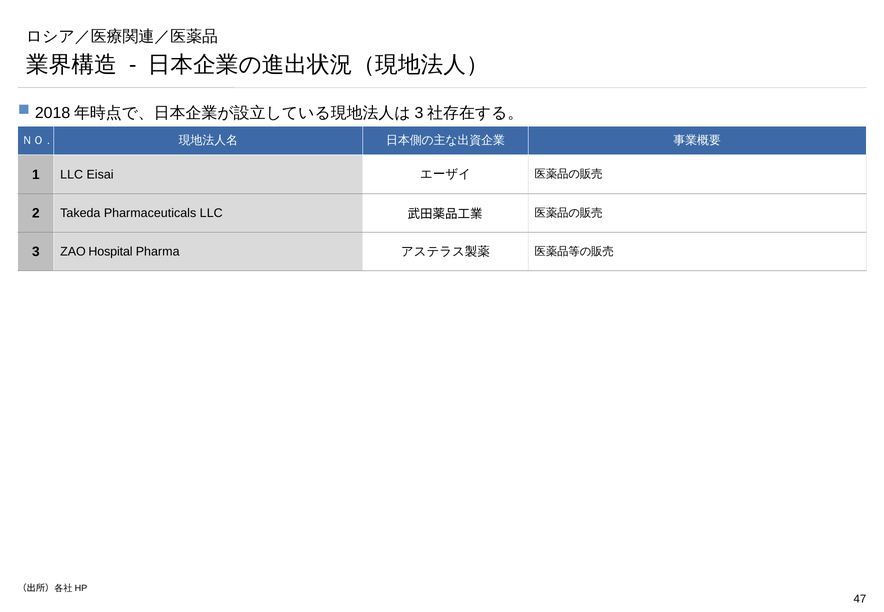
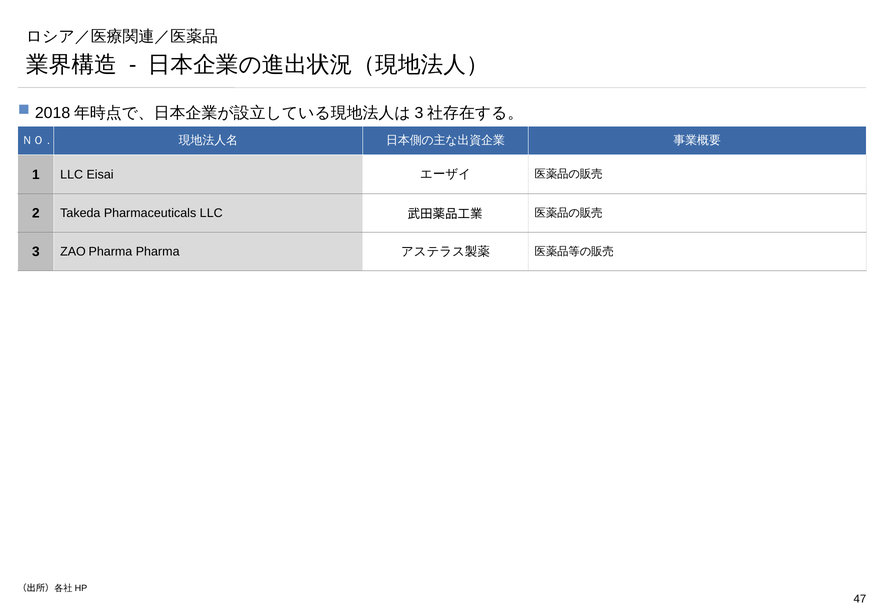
ZAO Hospital: Hospital -> Pharma (110, 252)
